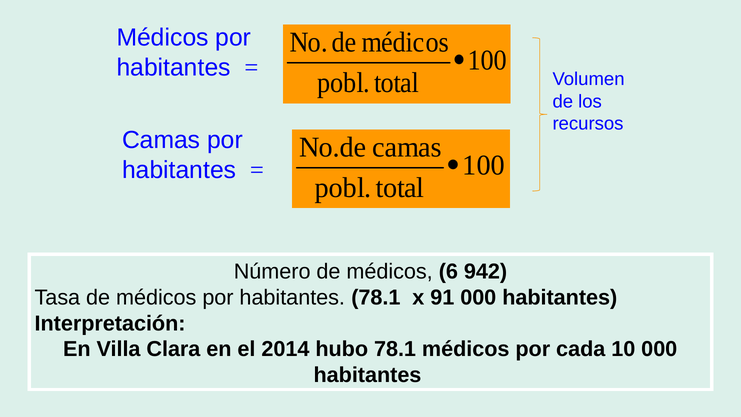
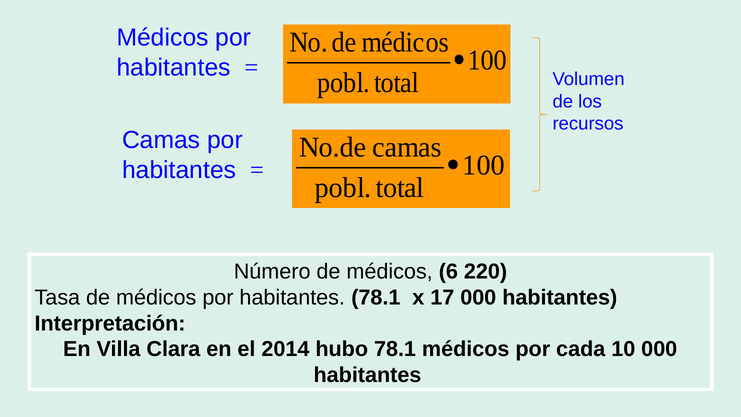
942: 942 -> 220 (486, 271)
91: 91 -> 17 (442, 297)
